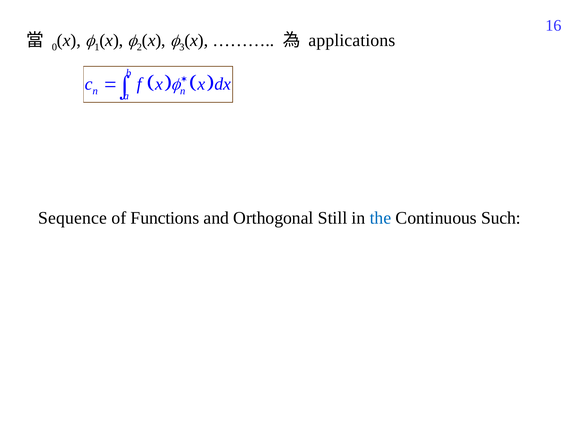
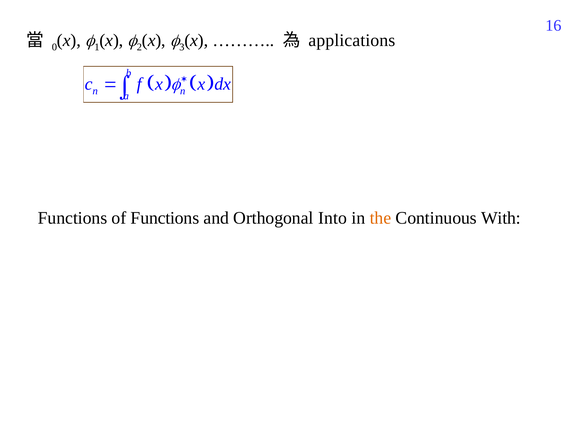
Sequence: Sequence -> Functions (73, 218)
Still: Still -> Into (333, 218)
the colour: blue -> orange (380, 218)
Such: Such -> With (501, 218)
